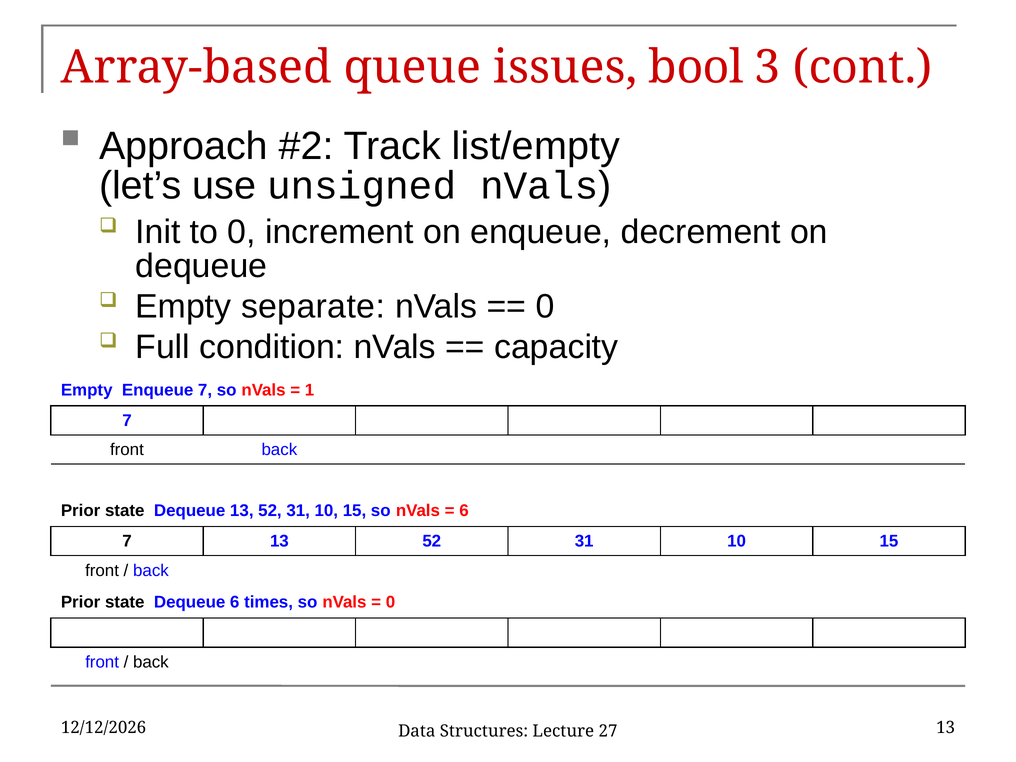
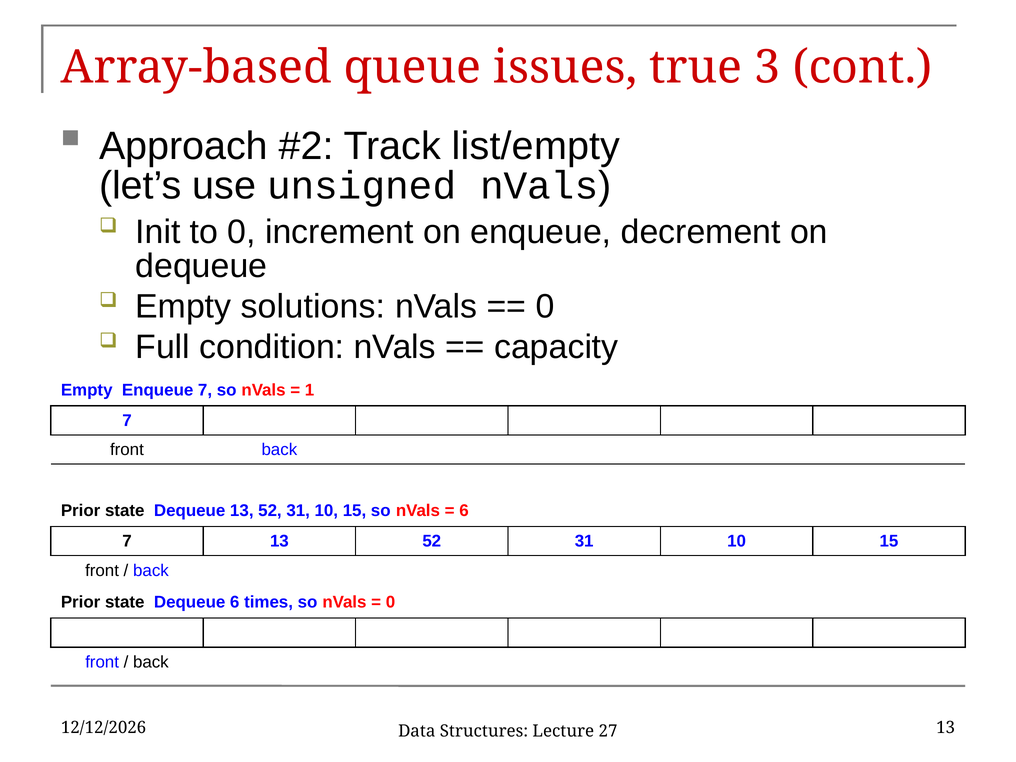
bool: bool -> true (696, 67)
separate: separate -> solutions (313, 307)
